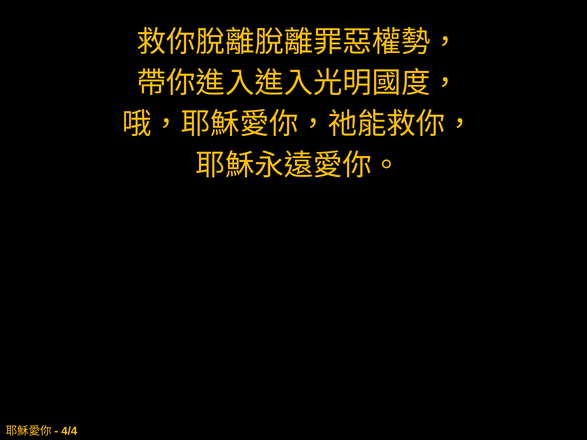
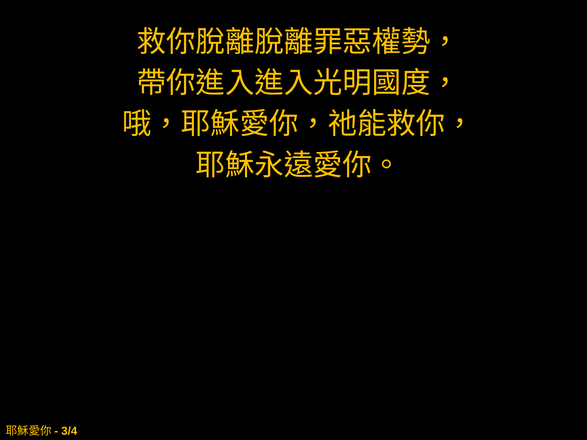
4/4: 4/4 -> 3/4 (69, 431)
